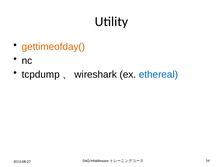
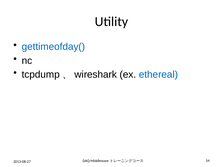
gettimeofday( colour: orange -> blue (53, 47)
